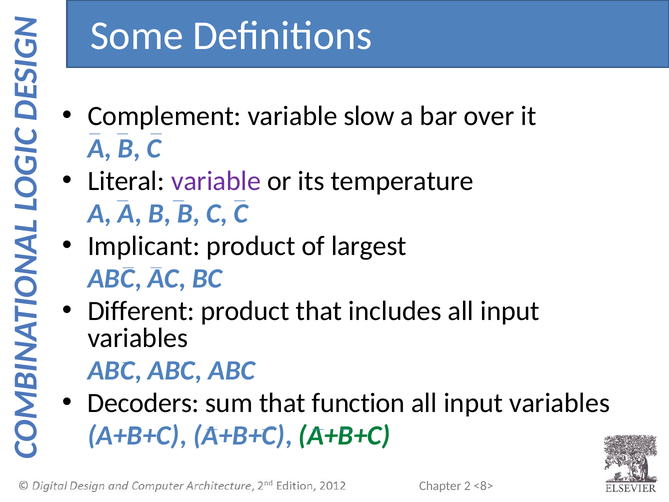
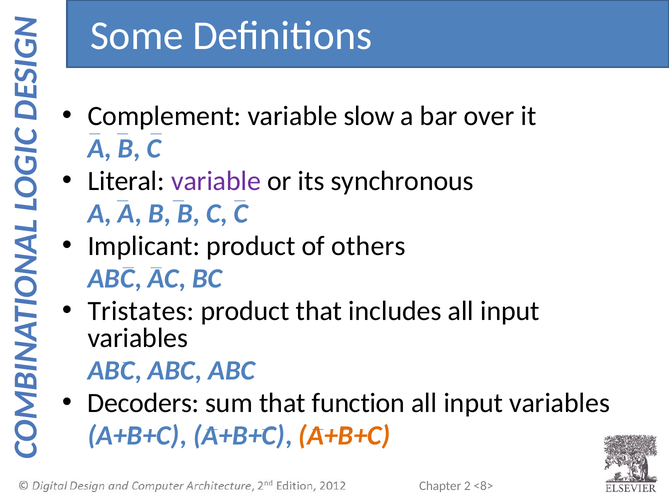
temperature: temperature -> synchronous (402, 181)
largest: largest -> others (369, 246)
Different: Different -> Tristates (141, 311)
A+B+C colour: green -> orange (344, 435)
